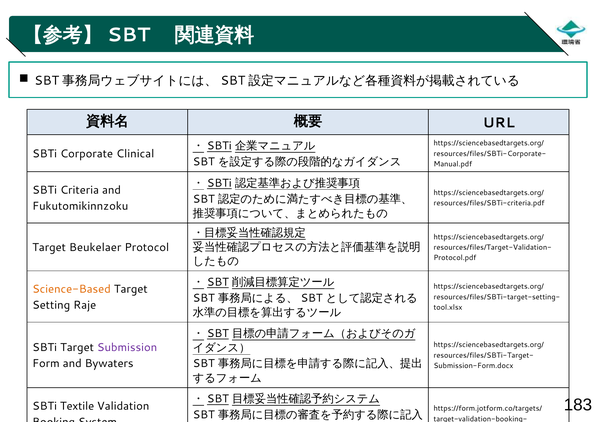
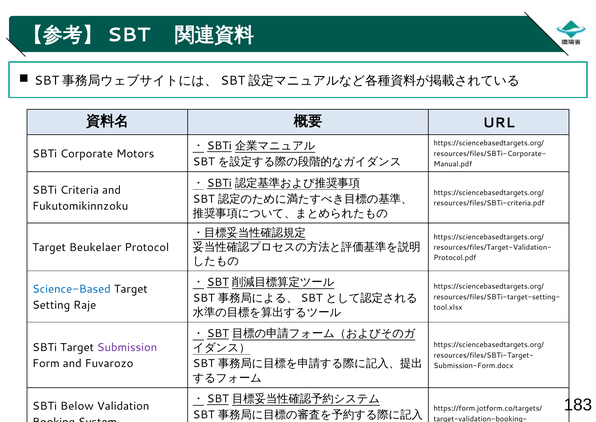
Clinical: Clinical -> Motors (135, 154)
Science-Based colour: orange -> blue (71, 289)
Bywaters: Bywaters -> Fuvarozo (109, 363)
Textile: Textile -> Below (77, 405)
